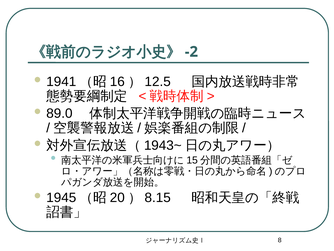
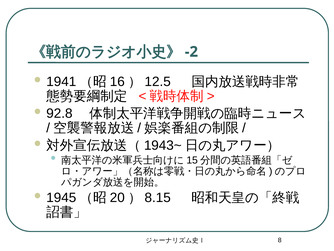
89.0: 89.0 -> 92.8 (60, 113)
